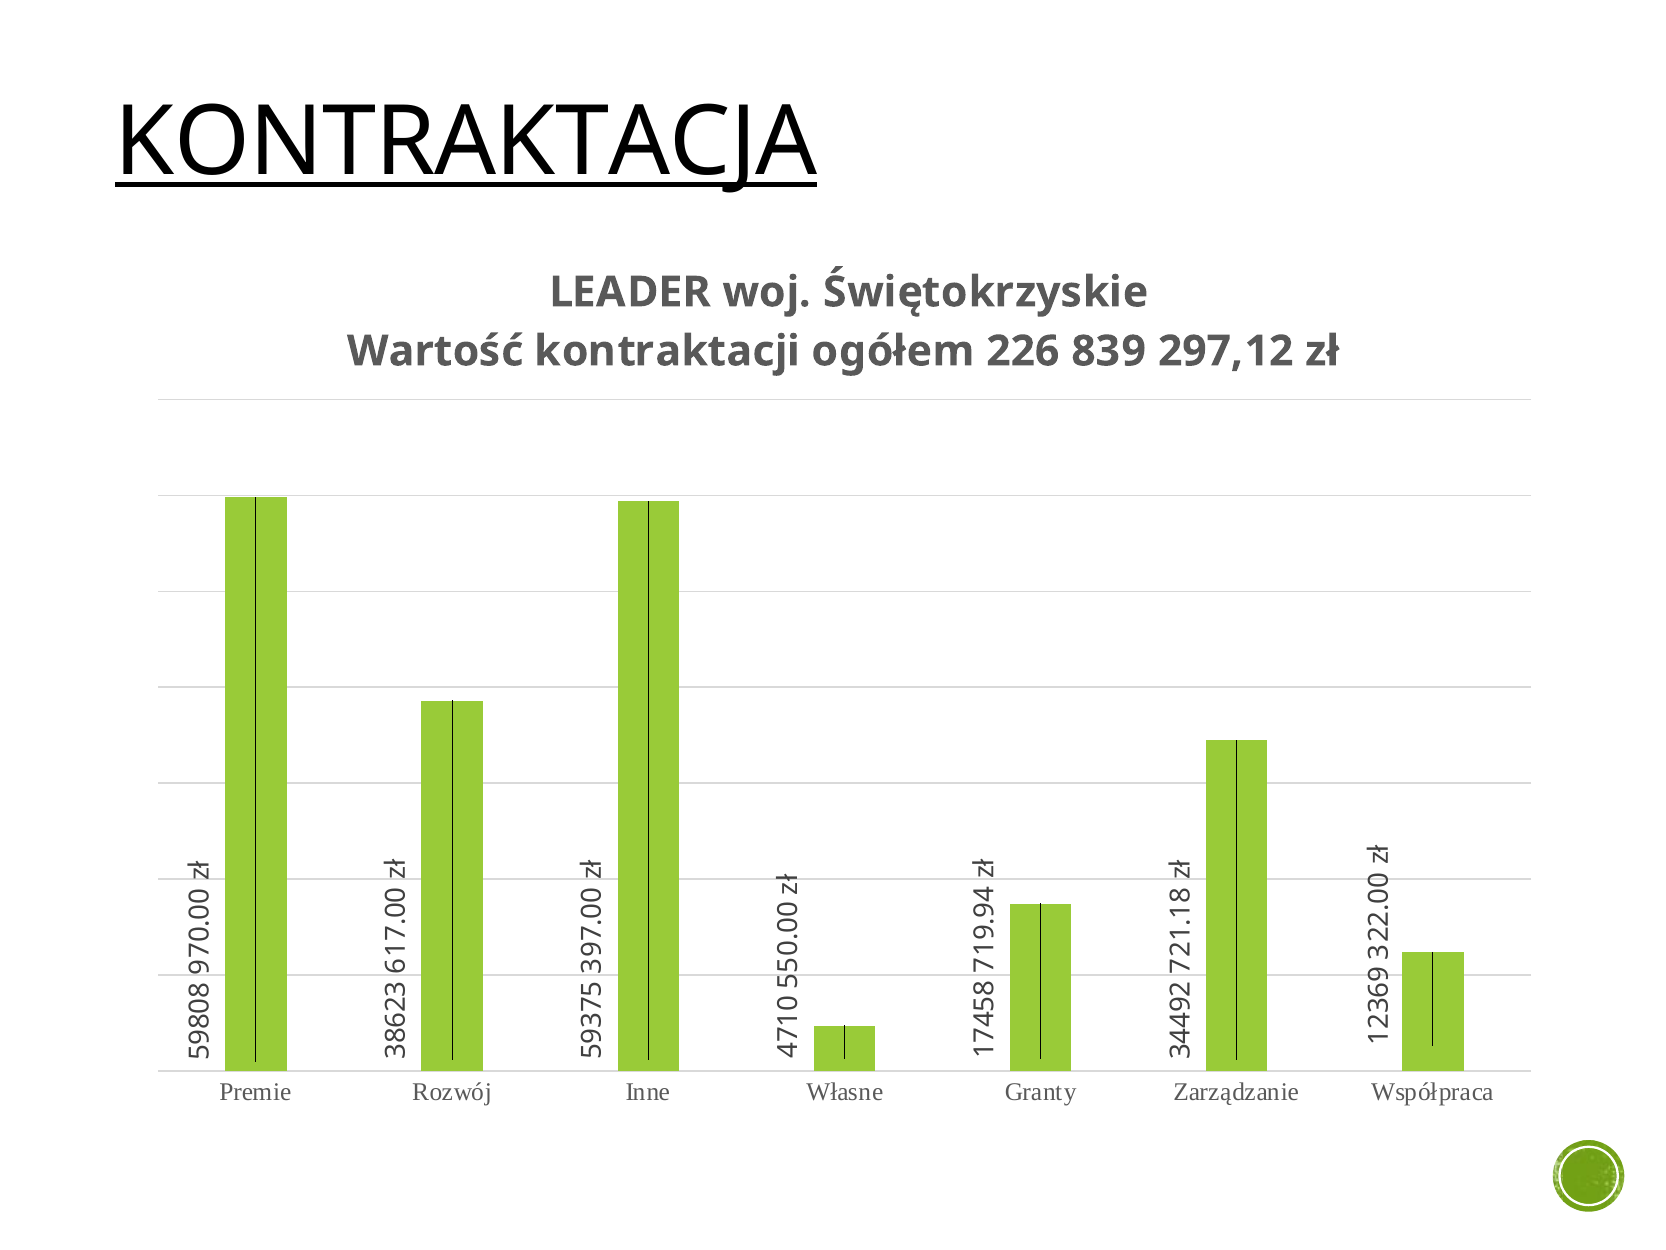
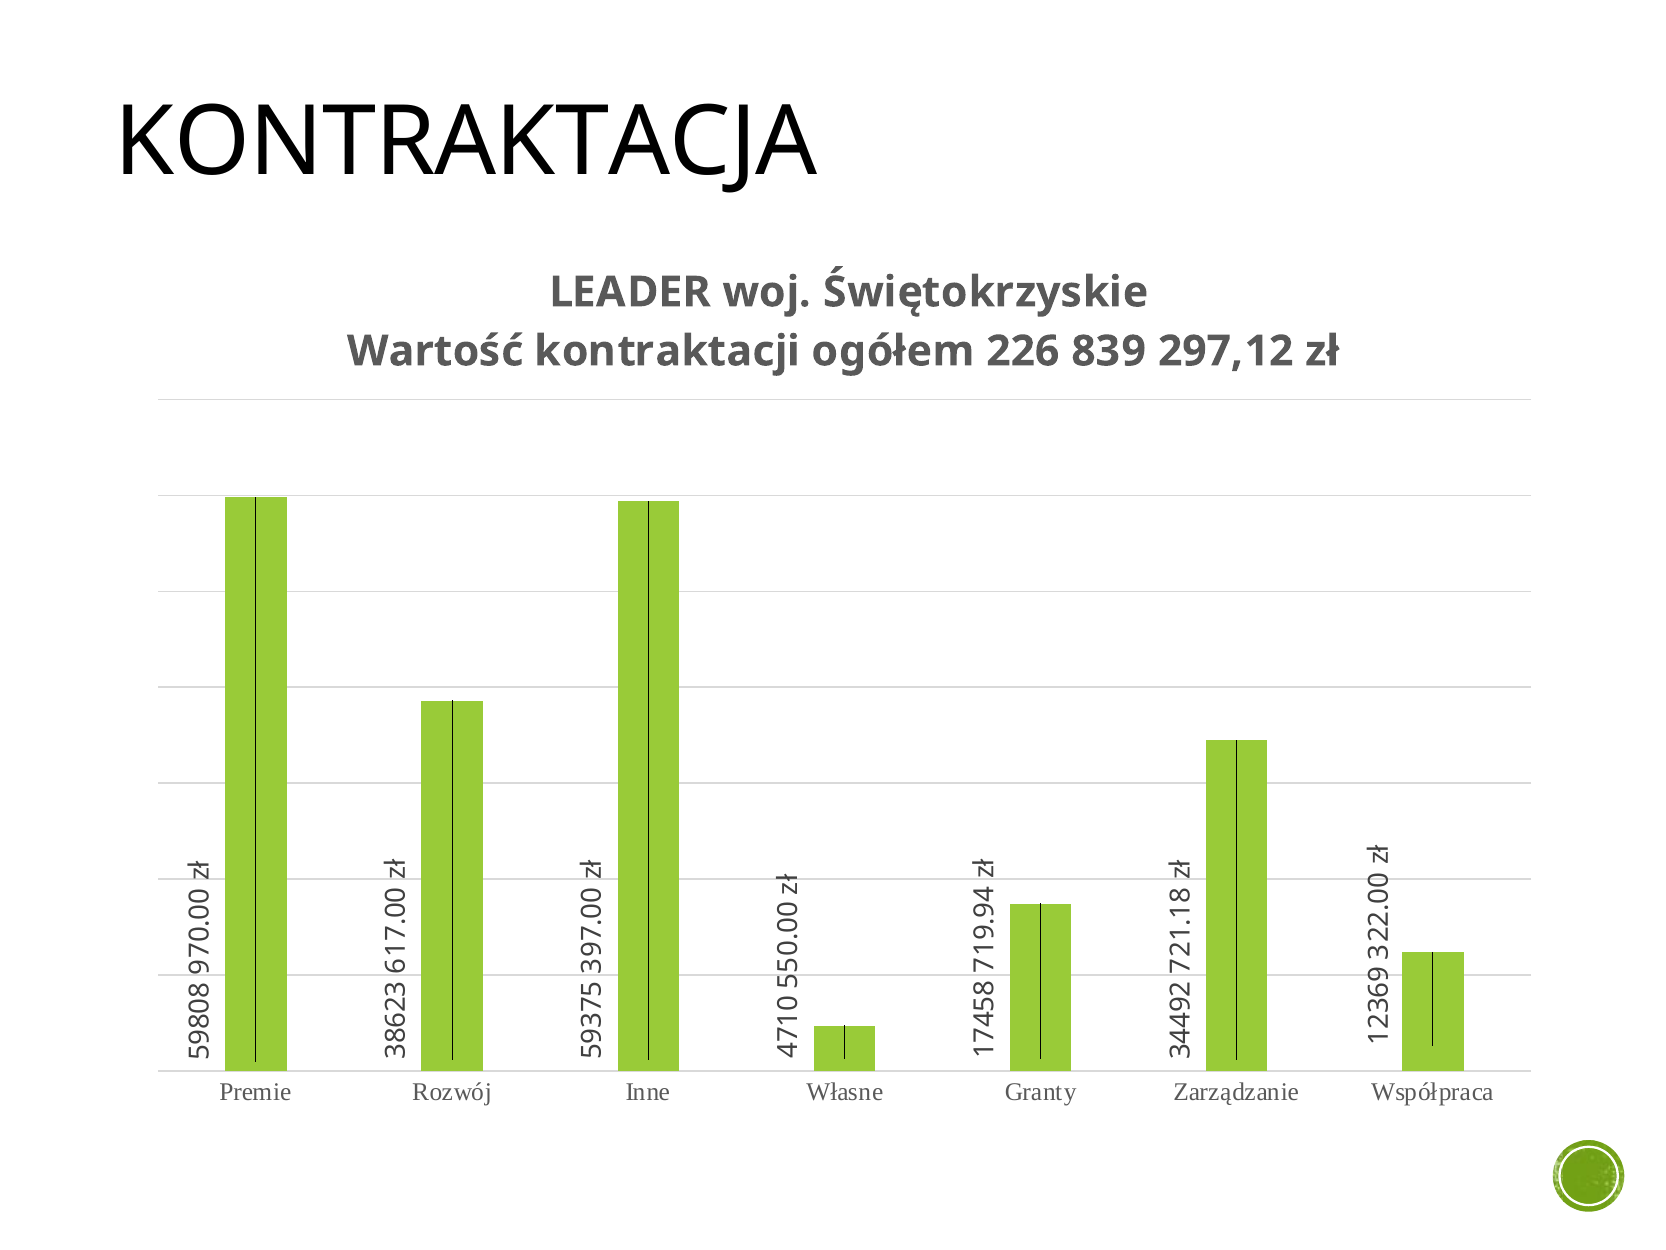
KONTRAKTACJA underline: present -> none (466, 143)
